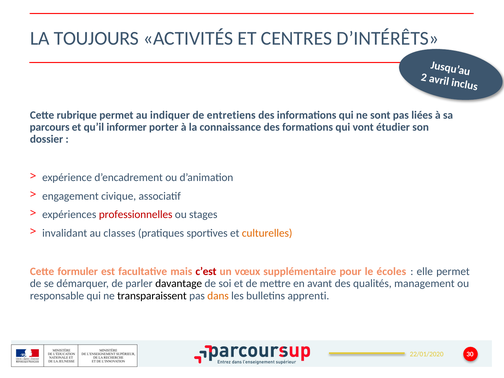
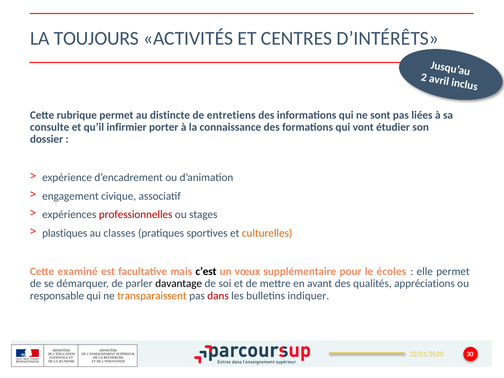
indiquer: indiquer -> distincte (170, 115)
parcours: parcours -> consulte (50, 127)
informer: informer -> infirmier (127, 127)
invalidant: invalidant -> plastiques (65, 233)
formuler: formuler -> examiné (78, 272)
c’est colour: red -> black (206, 272)
management: management -> appréciations (424, 284)
transparaissent colour: black -> orange (152, 296)
dans colour: orange -> red (218, 296)
apprenti: apprenti -> indiquer (308, 296)
